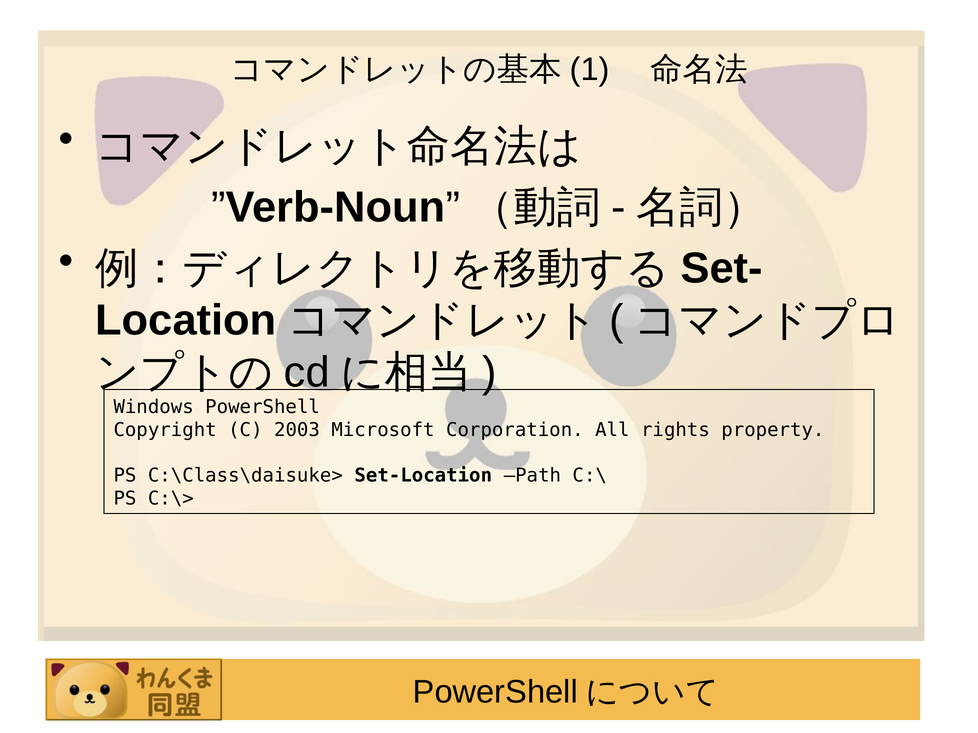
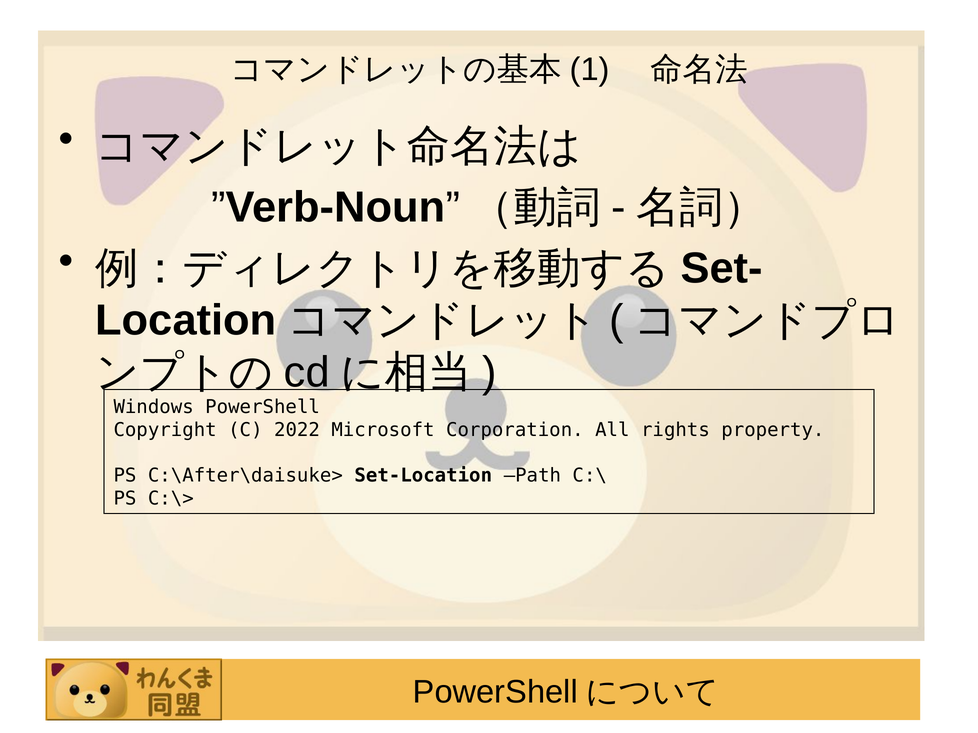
2003: 2003 -> 2022 (297, 430)
C:\Class\daisuke>: C:\Class\daisuke> -> C:\After\daisuke> (245, 476)
